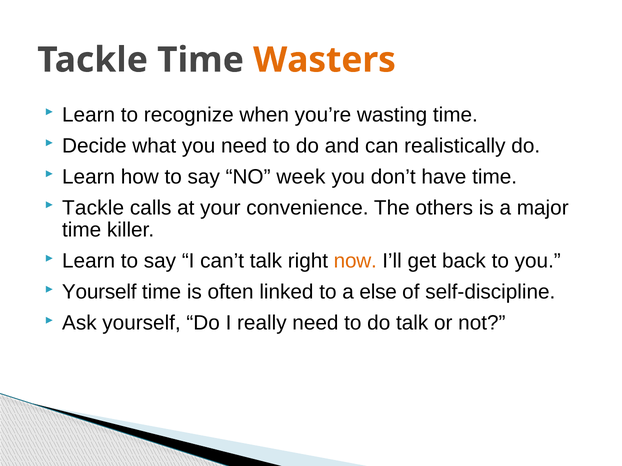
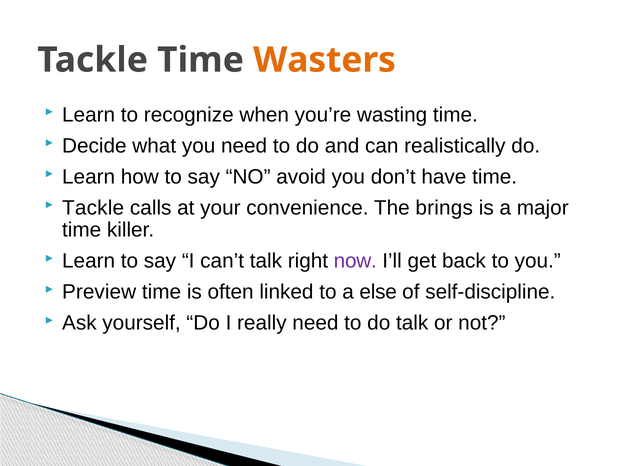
week: week -> avoid (301, 177)
others: others -> brings (444, 208)
now colour: orange -> purple (355, 261)
Yourself: Yourself -> Preview (99, 292)
